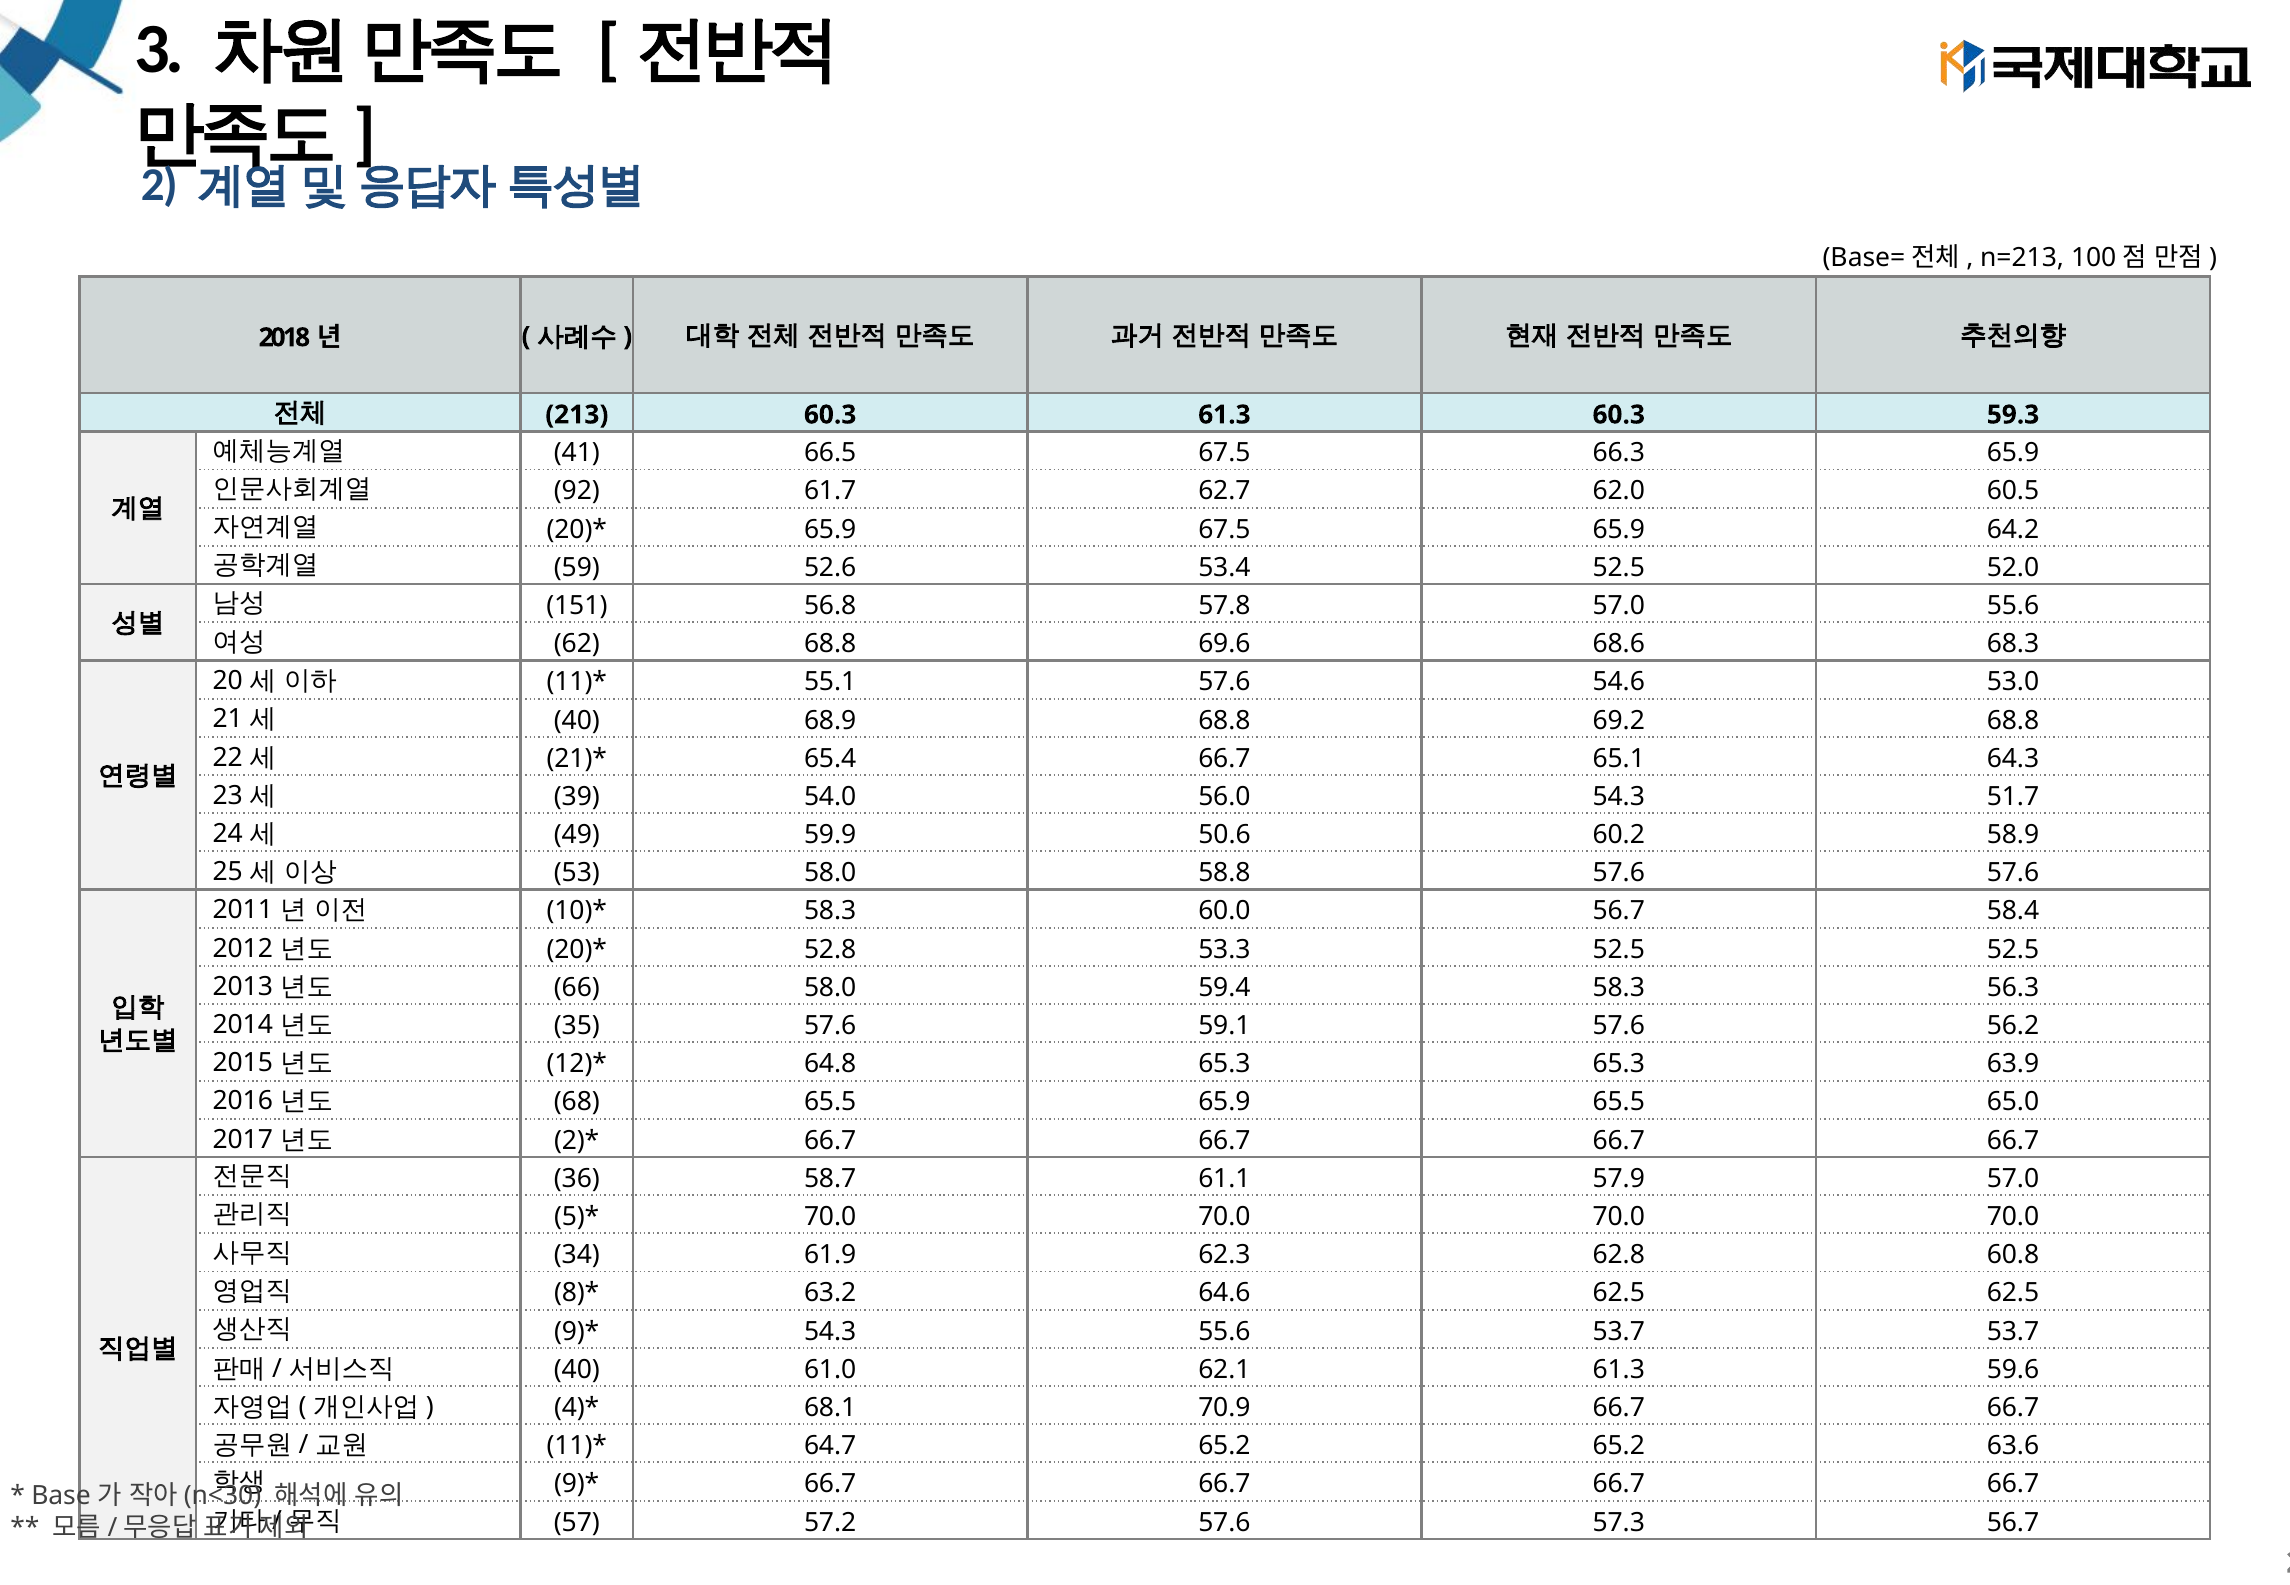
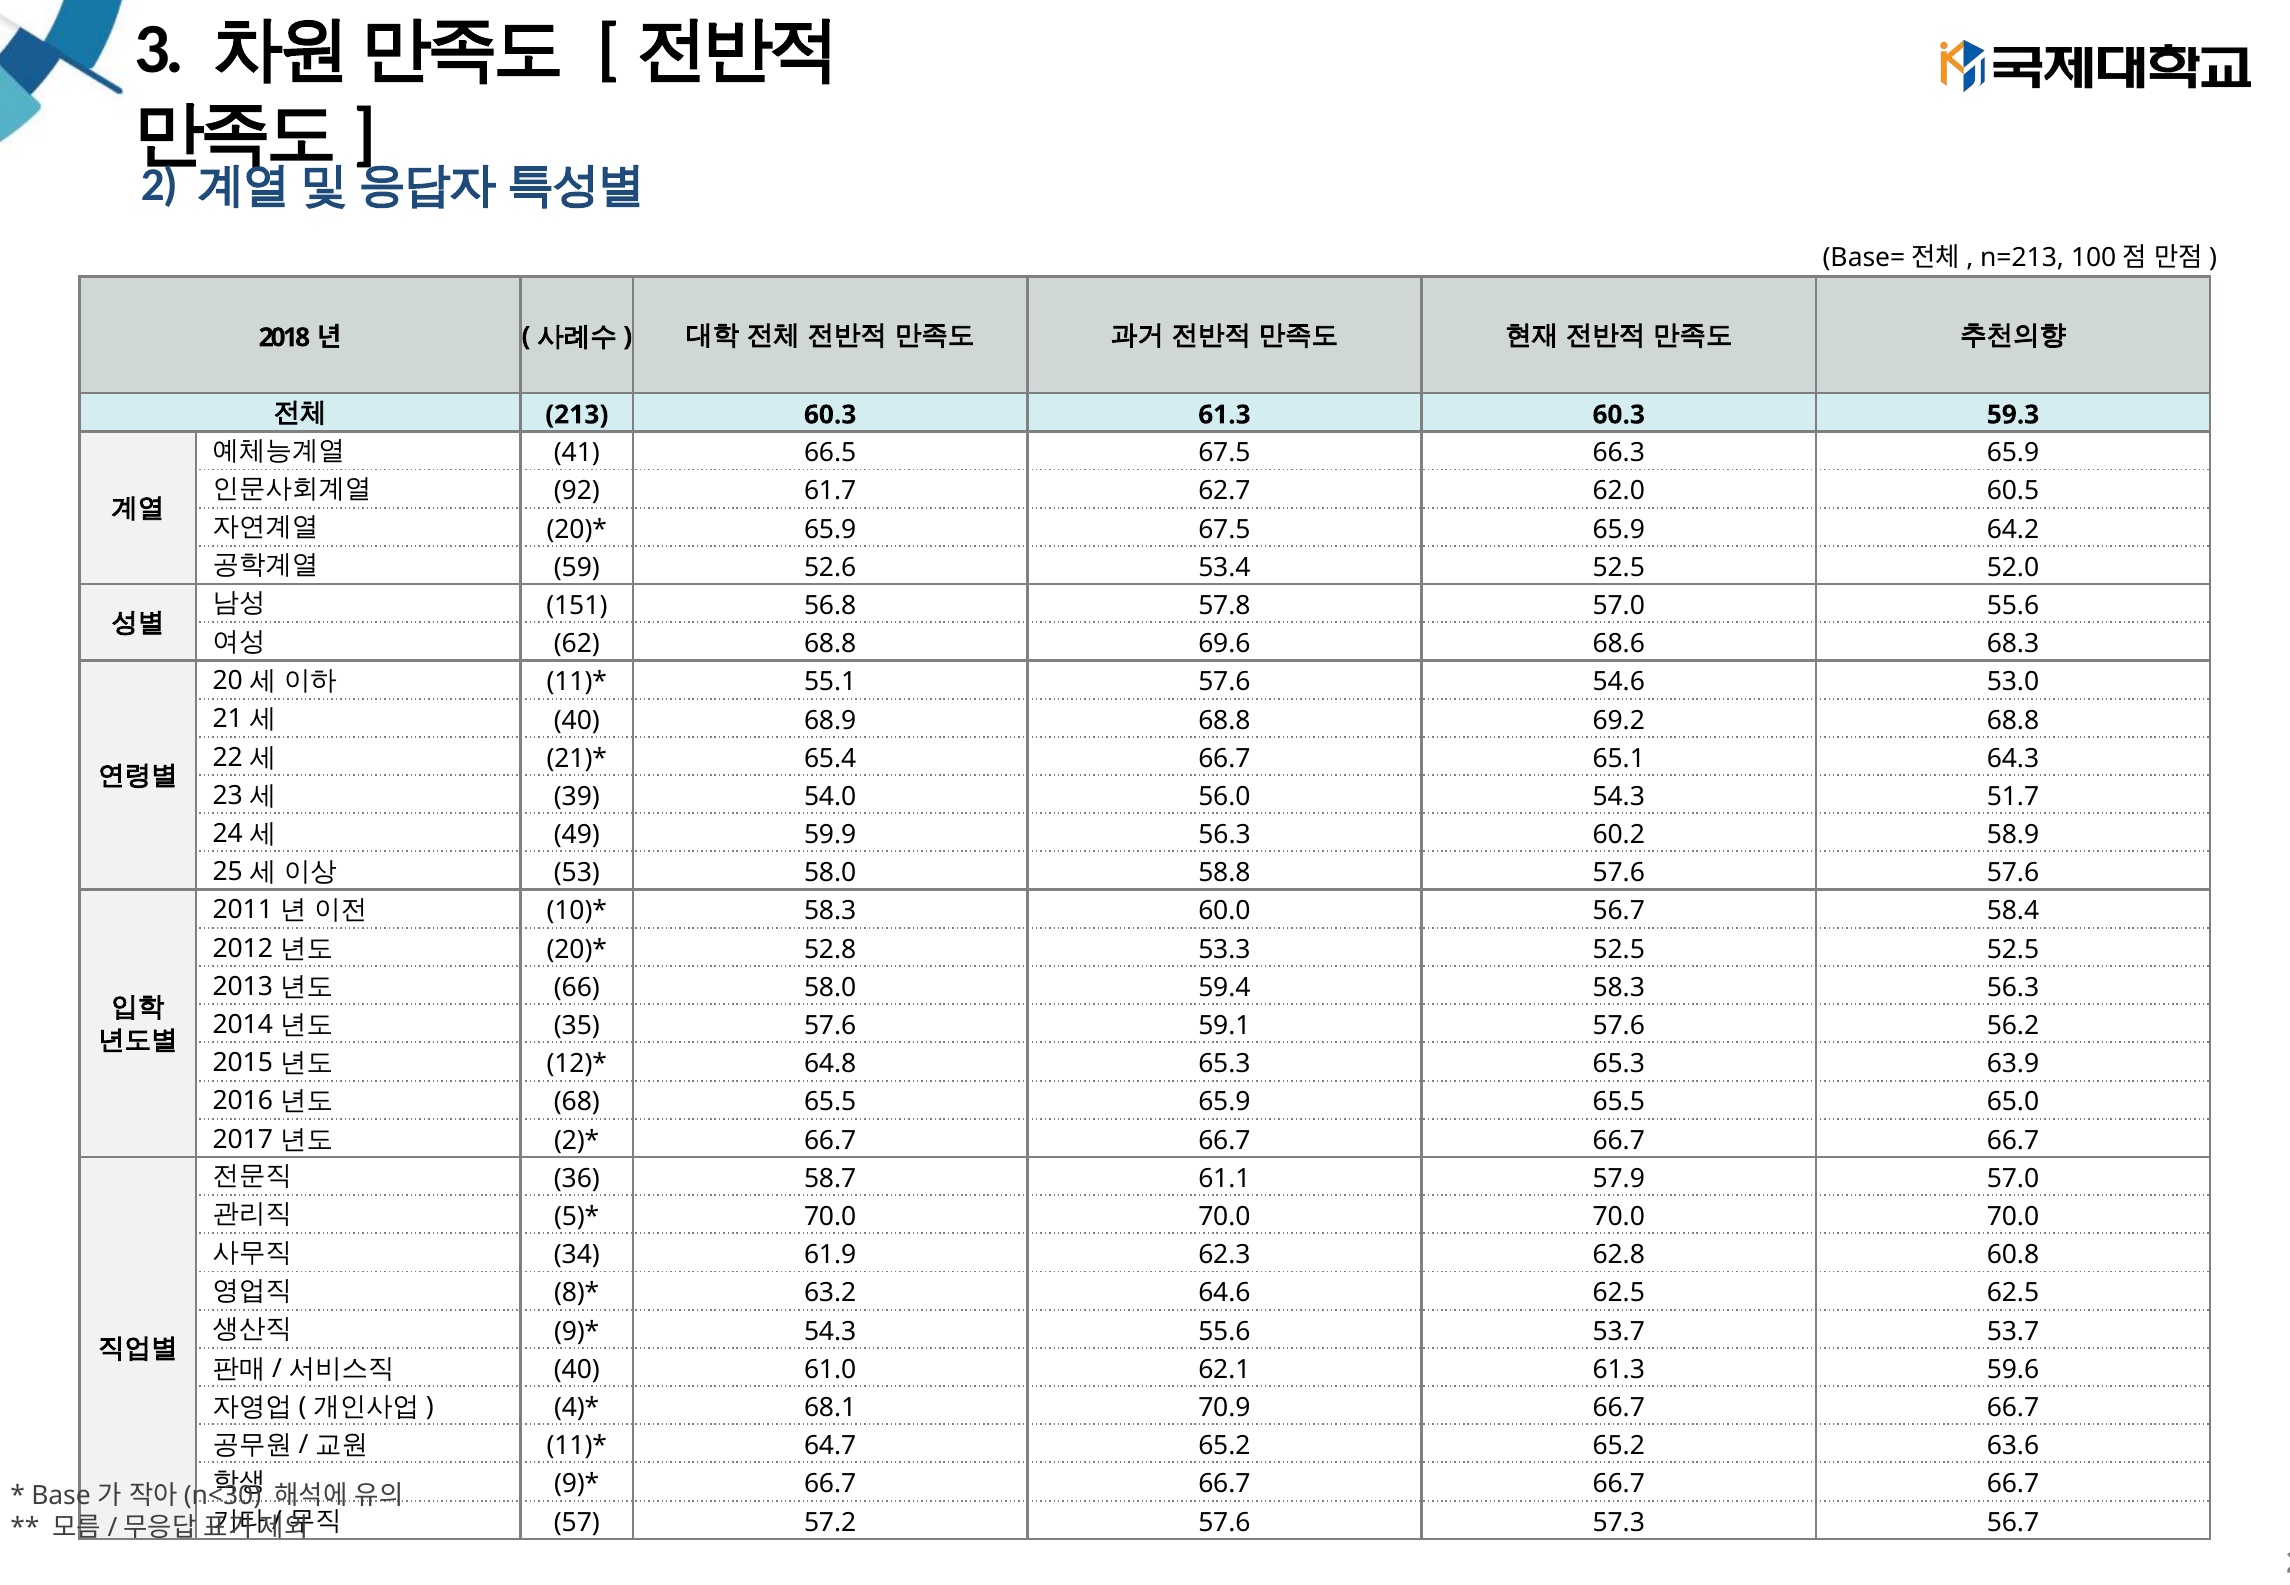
59.9 50.6: 50.6 -> 56.3 (1225, 835)
